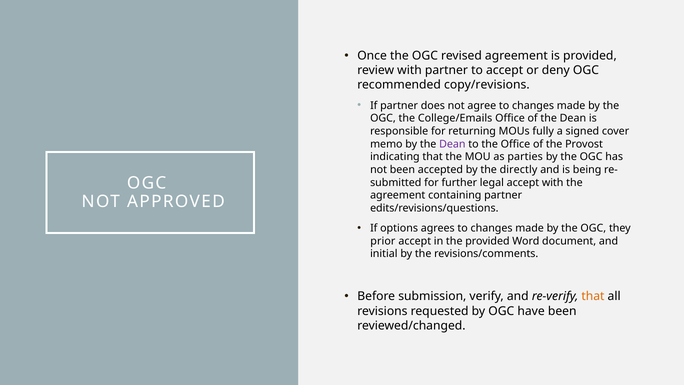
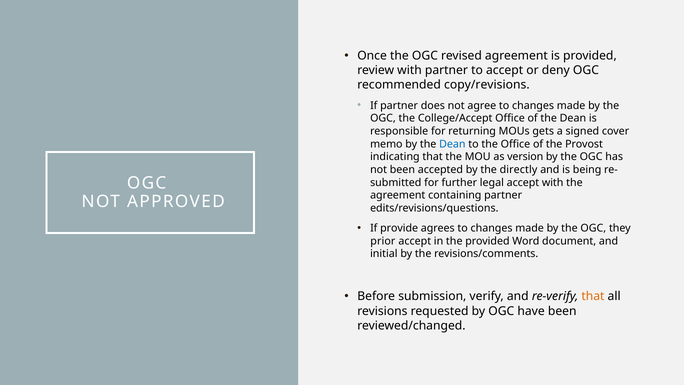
College/Emails: College/Emails -> College/Accept (455, 118)
fully: fully -> gets (543, 131)
Dean colour: purple -> blue (452, 144)
parties: parties -> version (525, 157)
options: options -> provide (399, 228)
